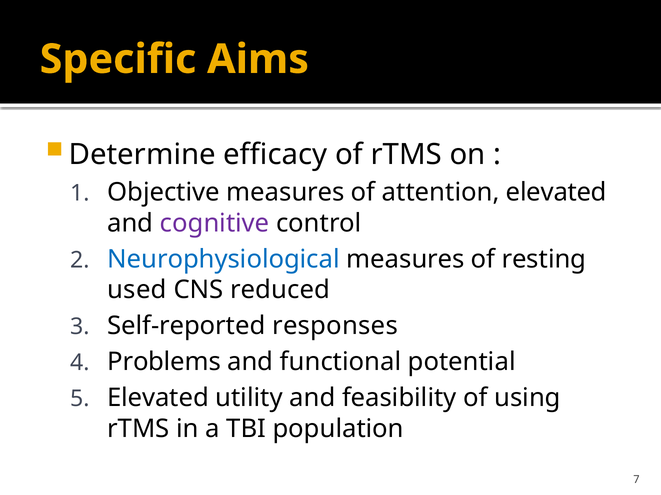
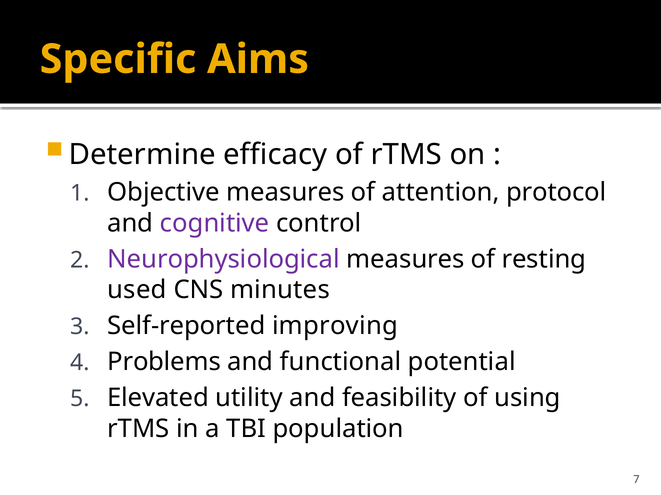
attention elevated: elevated -> protocol (556, 193)
Neurophysiological colour: blue -> purple (224, 259)
reduced: reduced -> minutes (280, 290)
responses: responses -> improving (335, 326)
